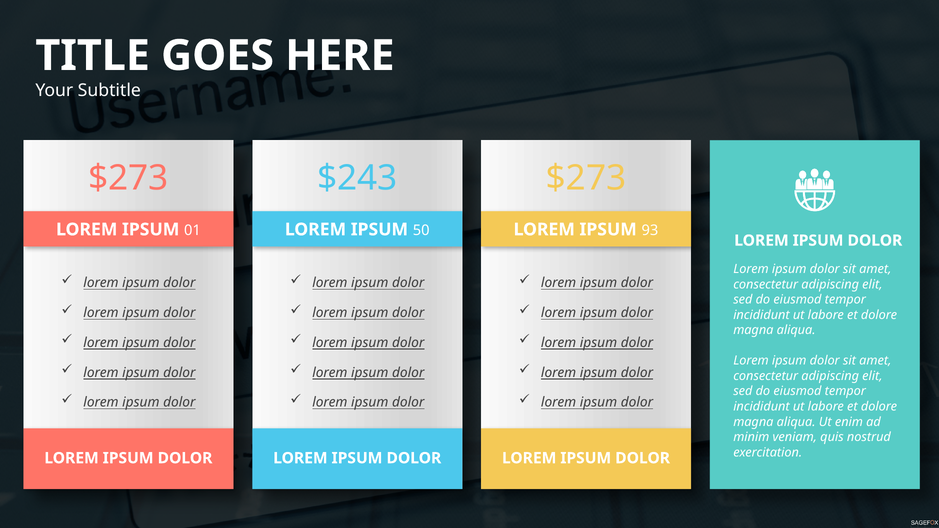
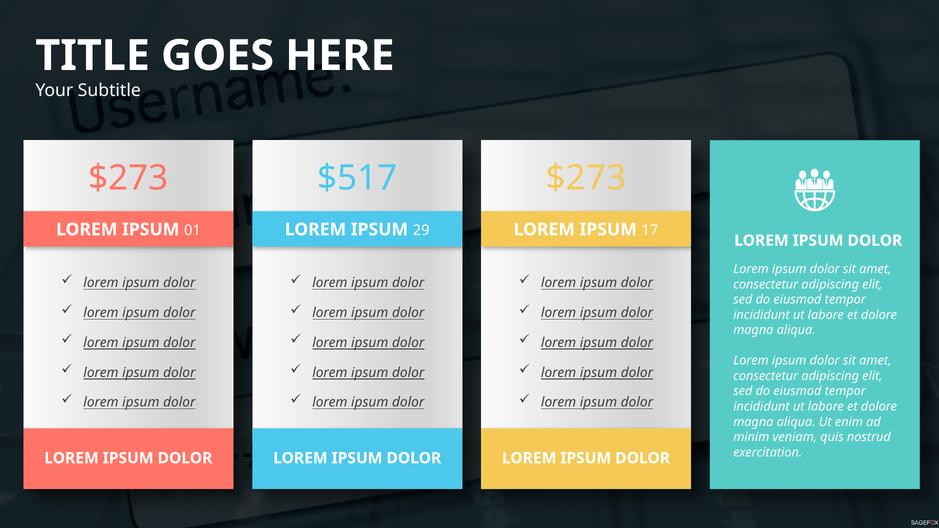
$243: $243 -> $517 (357, 178)
50: 50 -> 29 (421, 231)
93: 93 -> 17 (650, 231)
